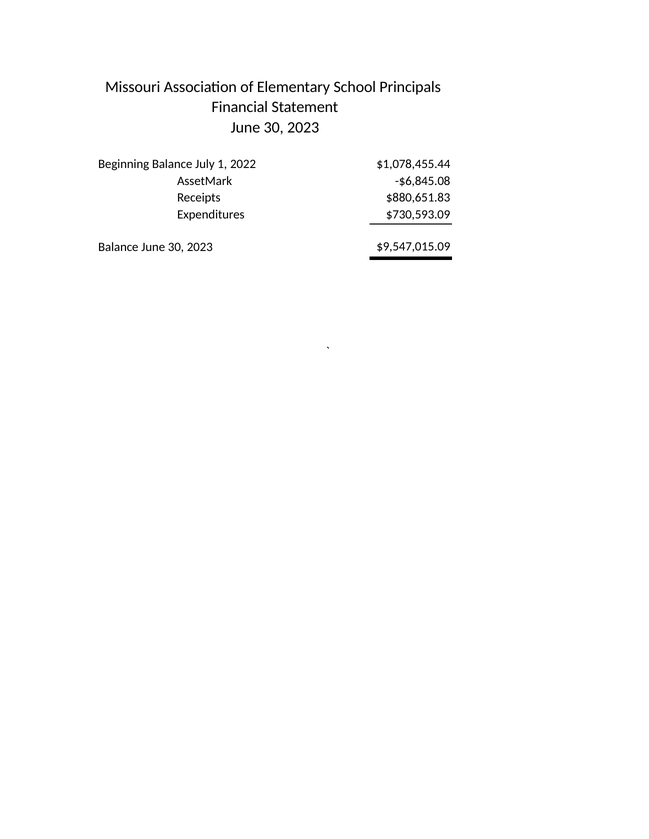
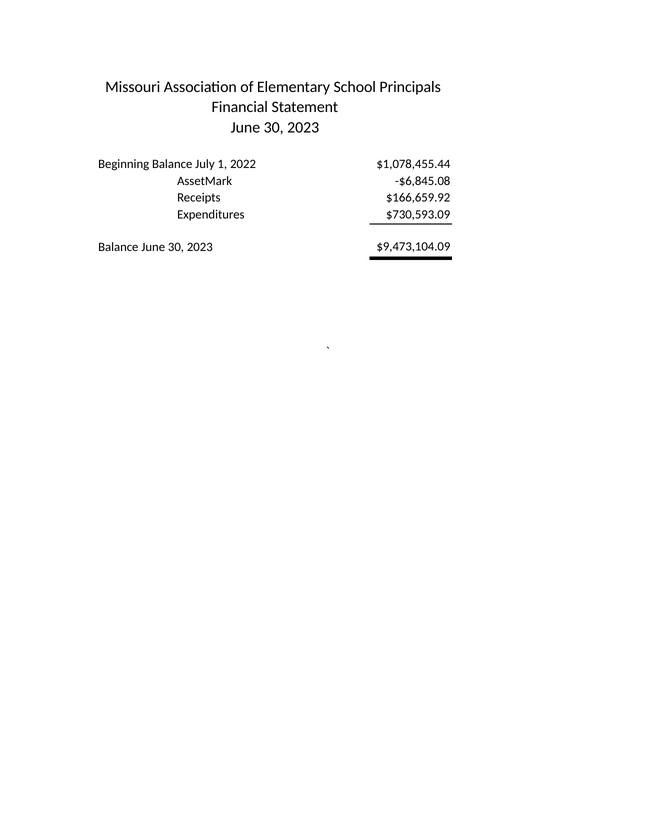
$880,651.83: $880,651.83 -> $166,659.92 (418, 198)
$9,547,015.09: $9,547,015.09 -> $9,473,104.09 (413, 247)
